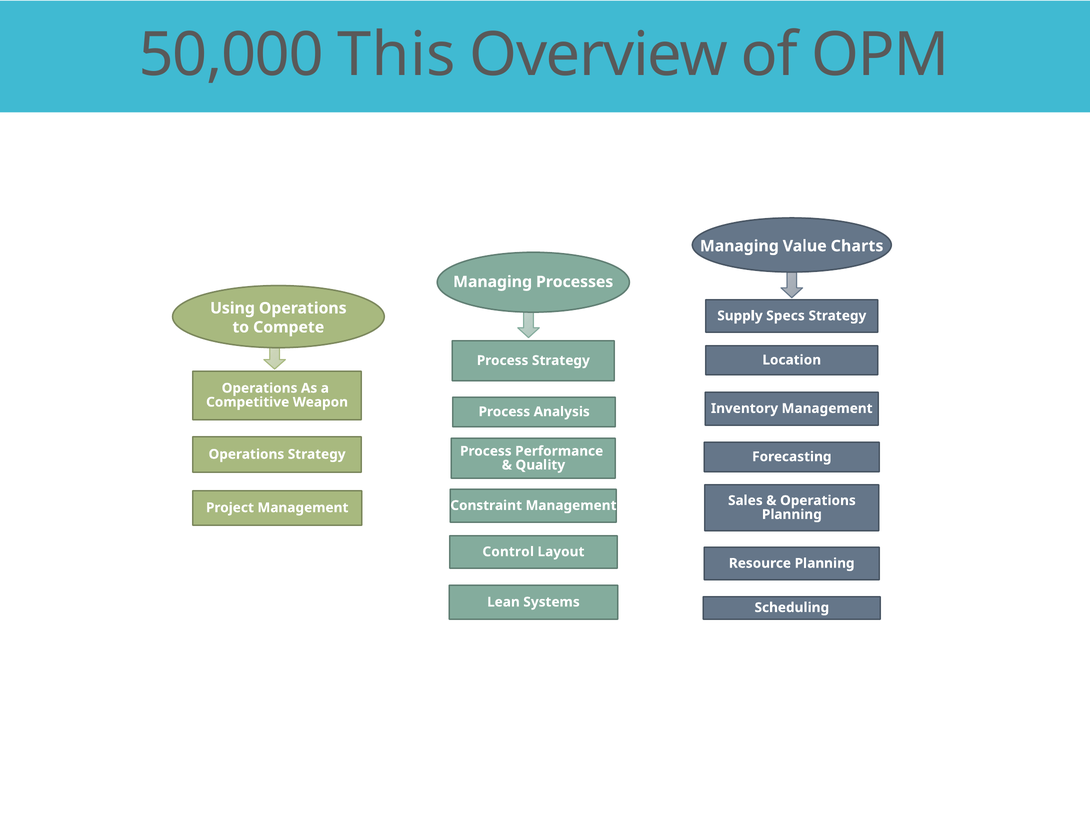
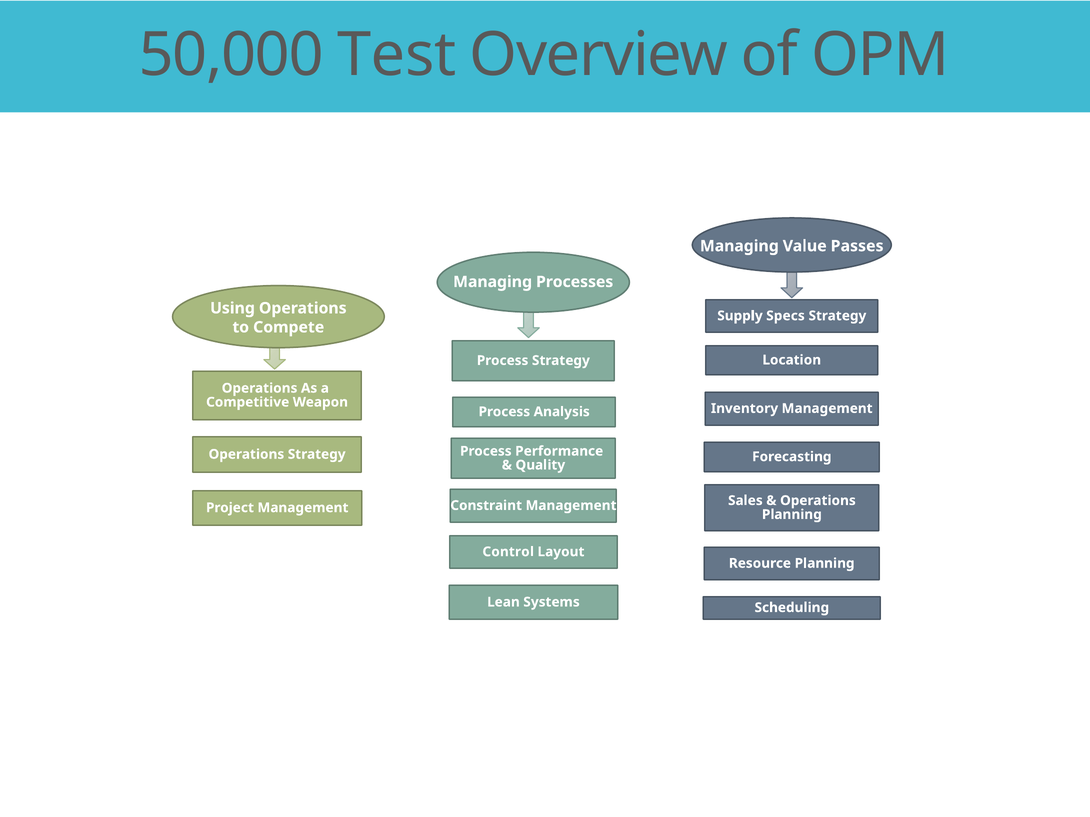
This: This -> Test (397, 55)
Charts: Charts -> Passes (857, 246)
